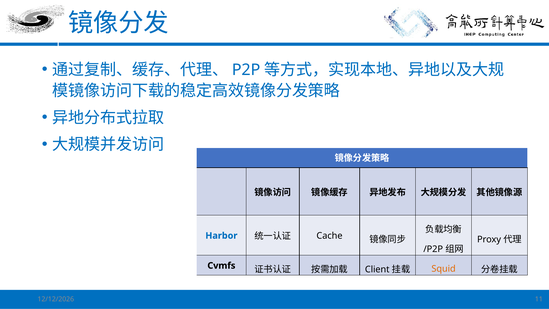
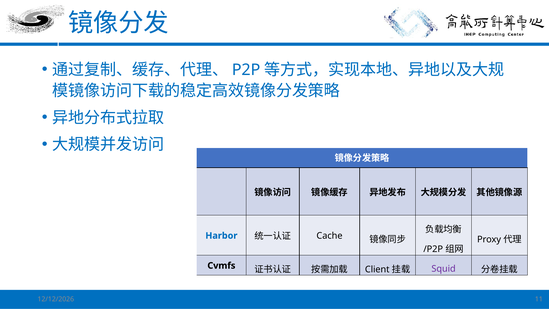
Squid colour: orange -> purple (444, 269)
